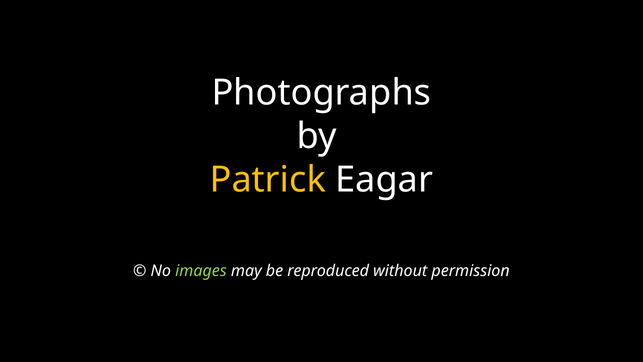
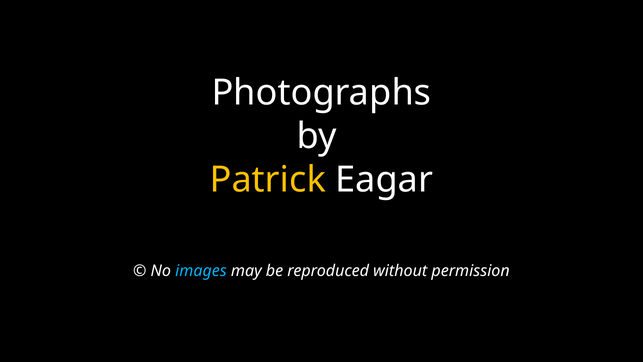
images colour: light green -> light blue (201, 271)
